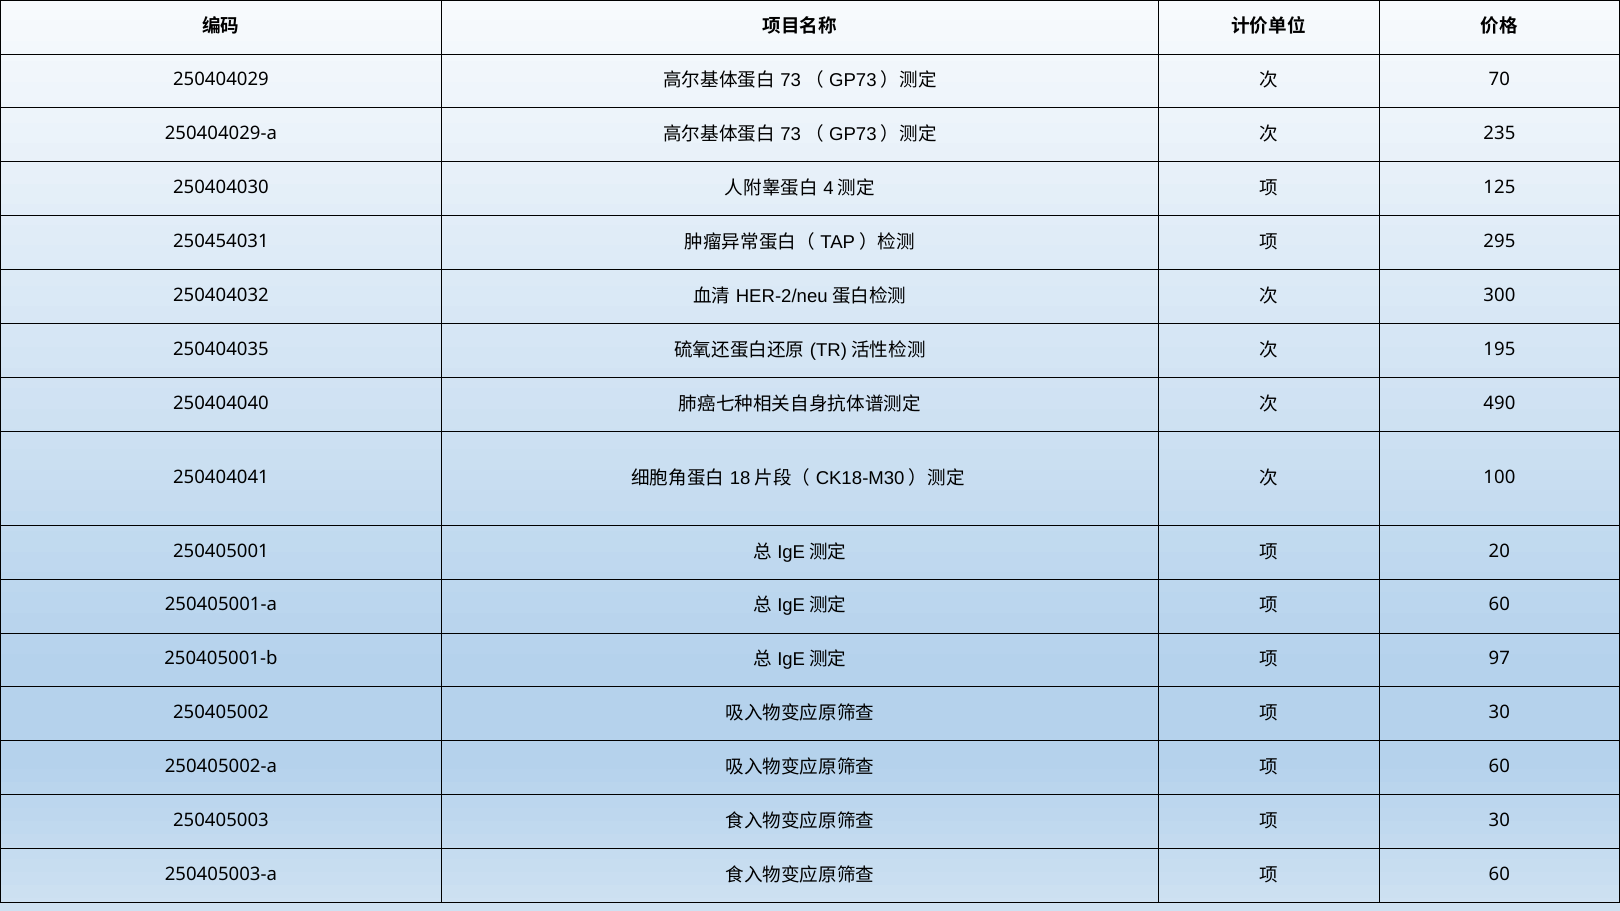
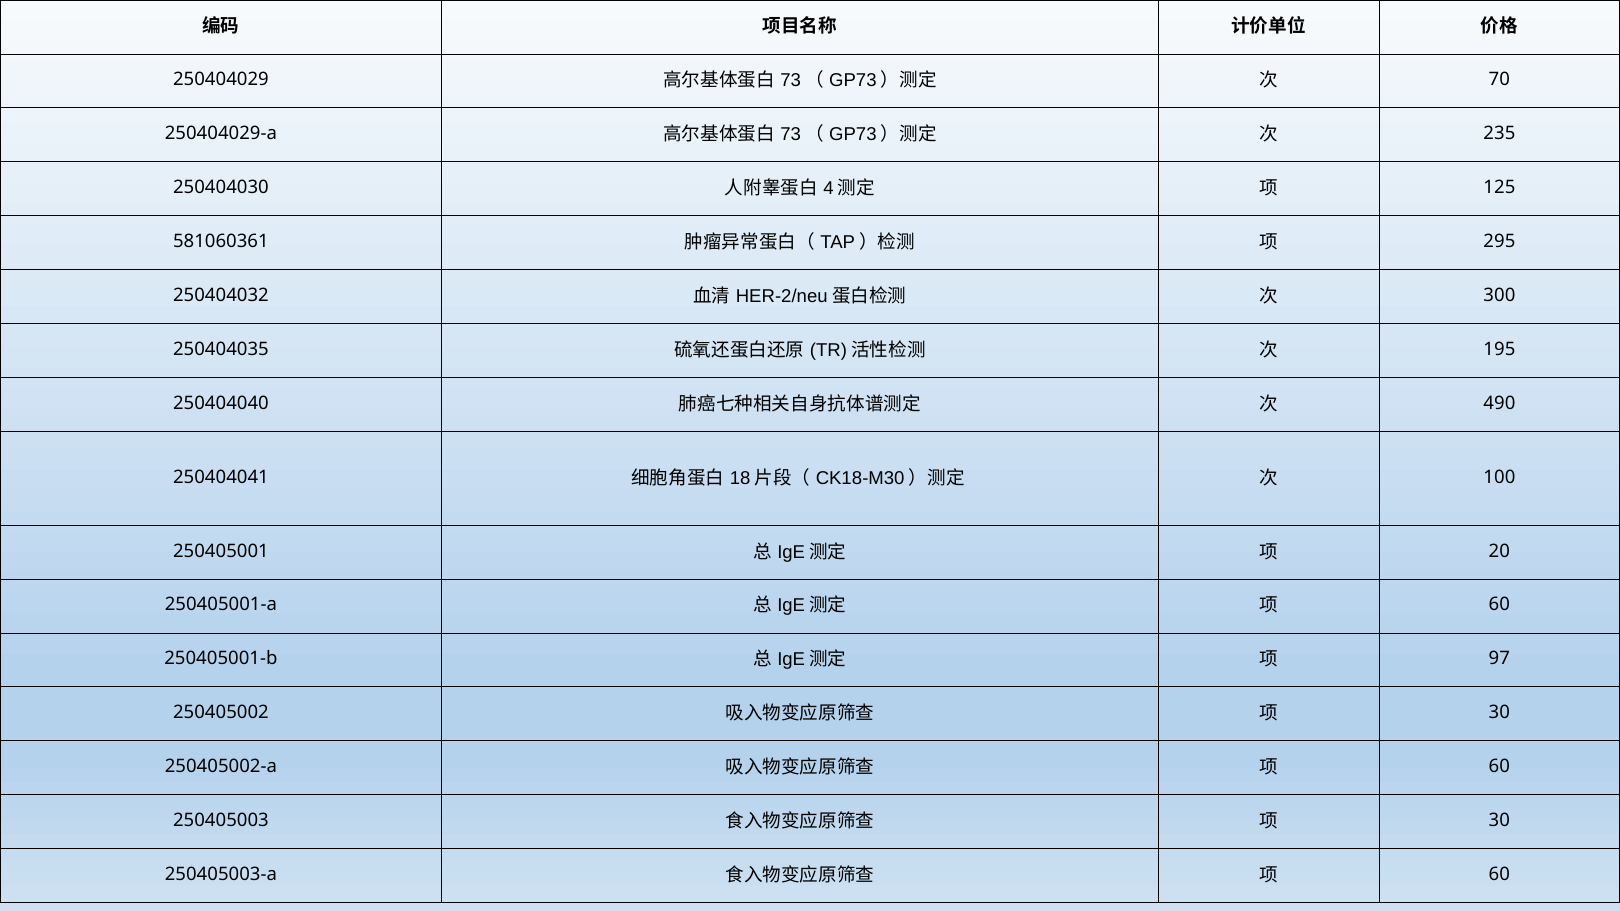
250454031: 250454031 -> 581060361 (221, 241)
